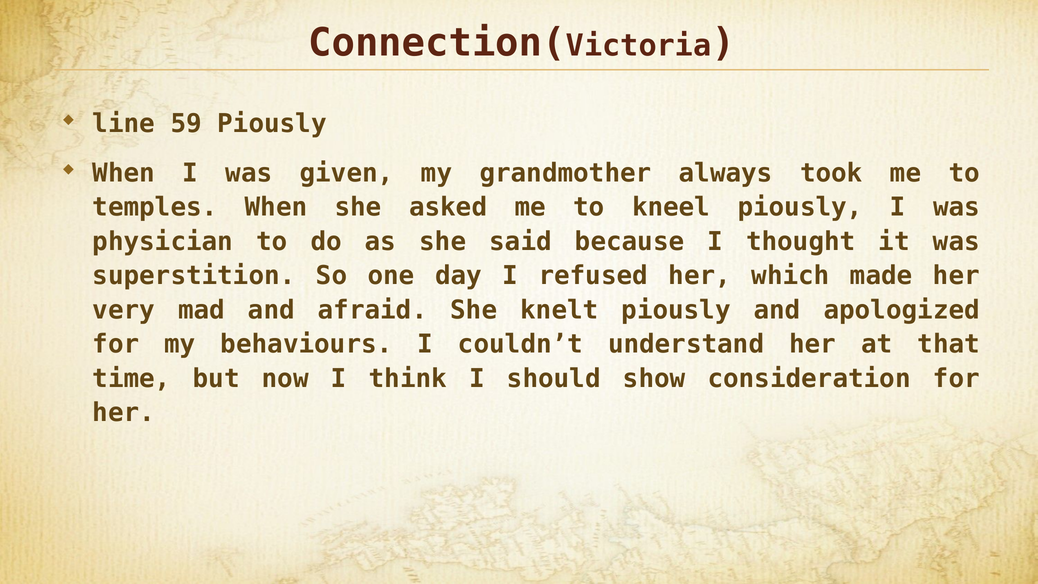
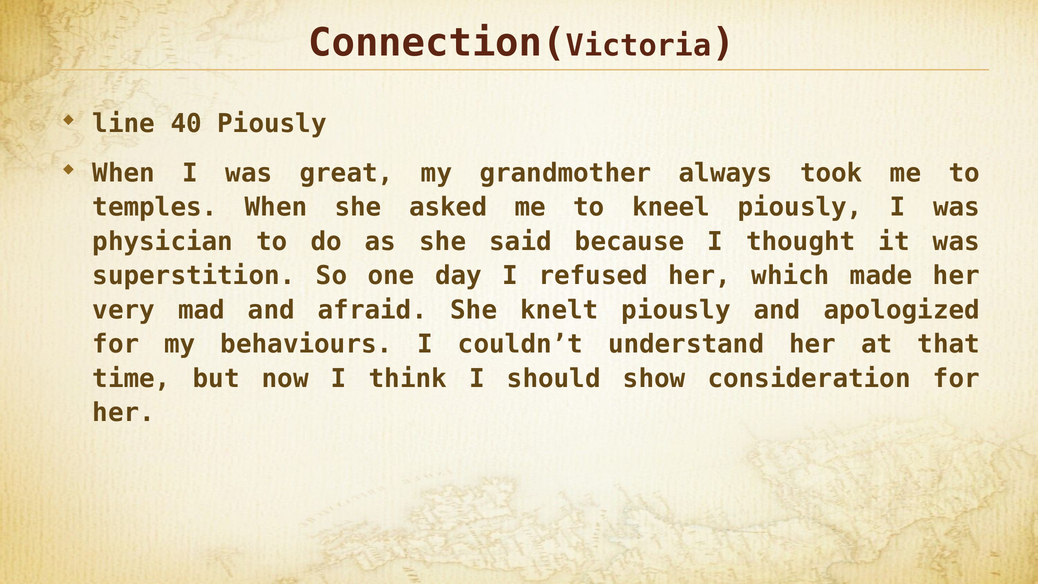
59: 59 -> 40 (186, 124)
given: given -> great (347, 173)
